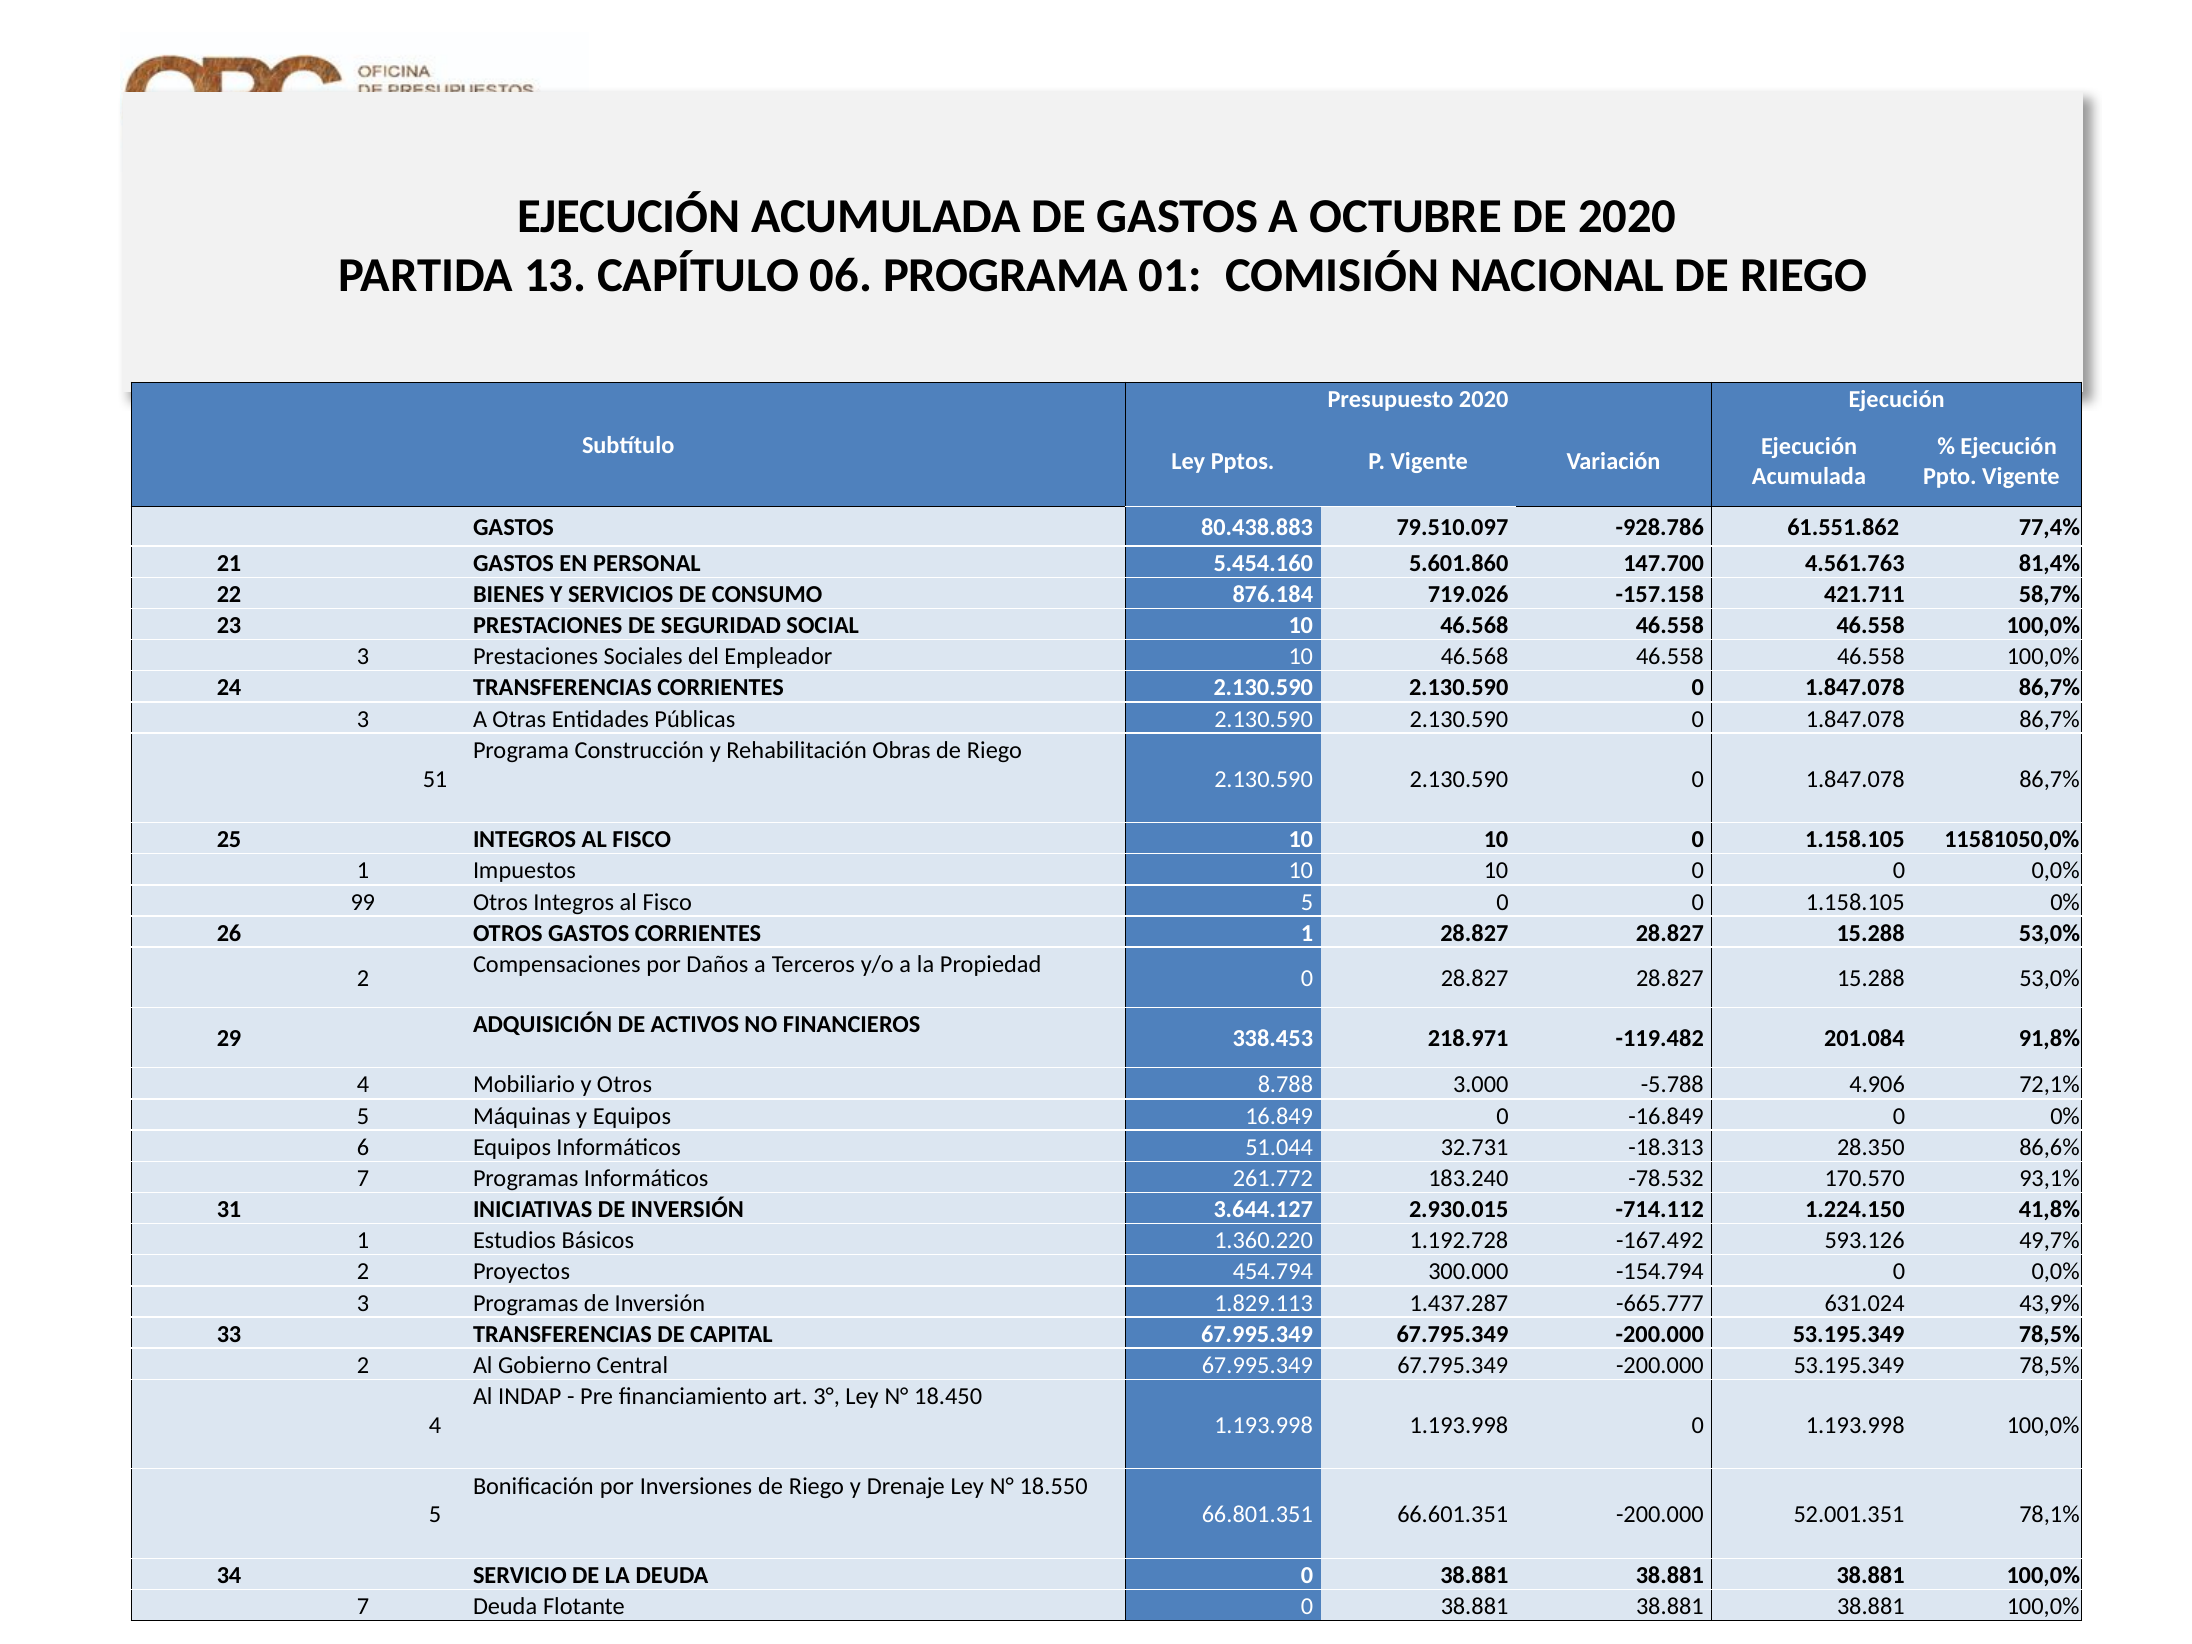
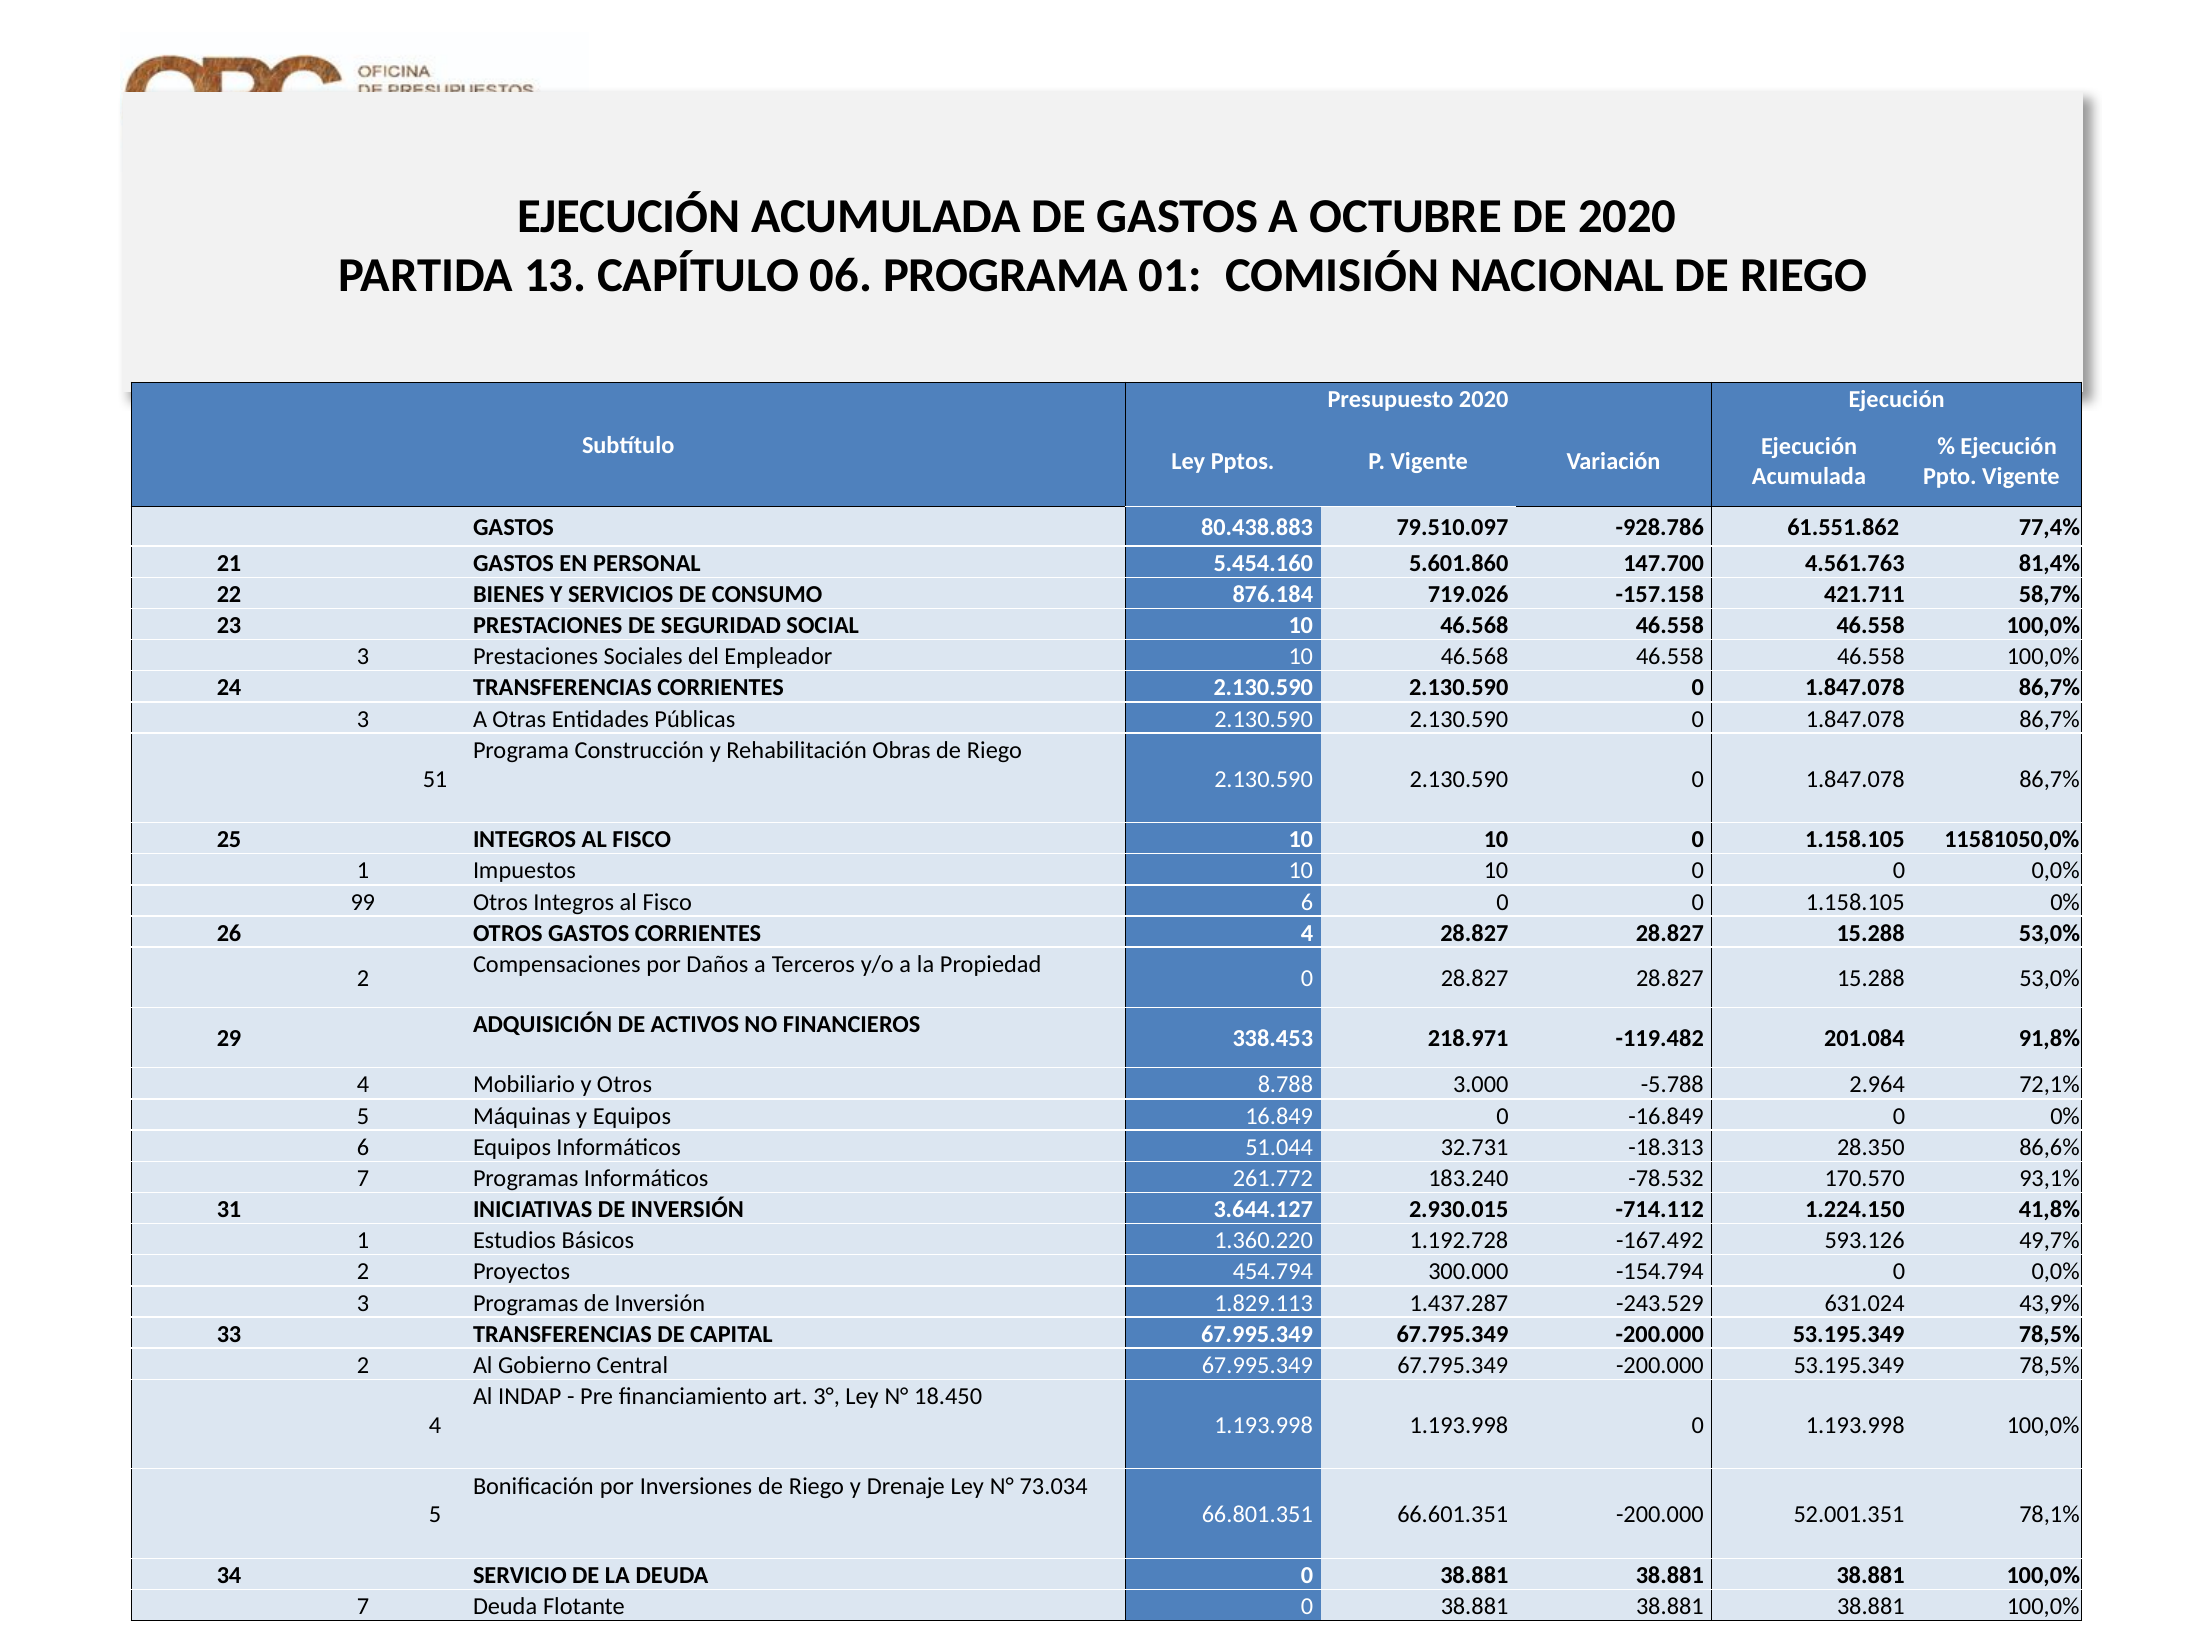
Fisco 5: 5 -> 6 (1307, 902)
CORRIENTES 1: 1 -> 4 (1307, 933)
4.906: 4.906 -> 2.964 (1877, 1085)
-665.777: -665.777 -> -243.529 (1660, 1303)
18.550: 18.550 -> 73.034 (1054, 1486)
